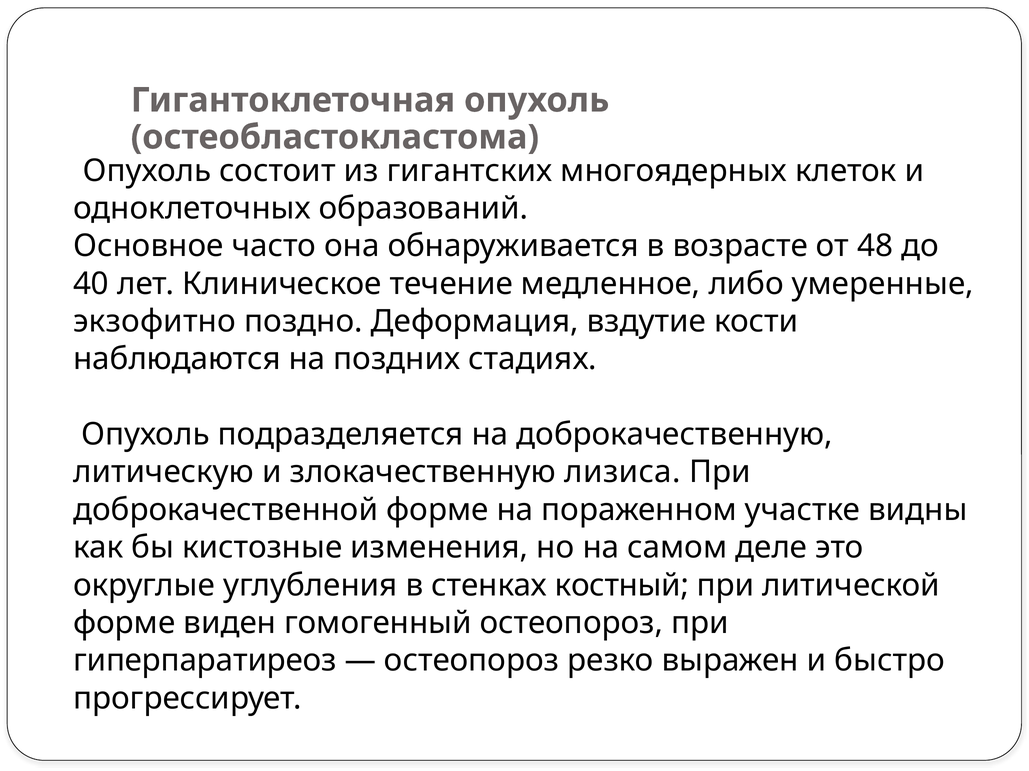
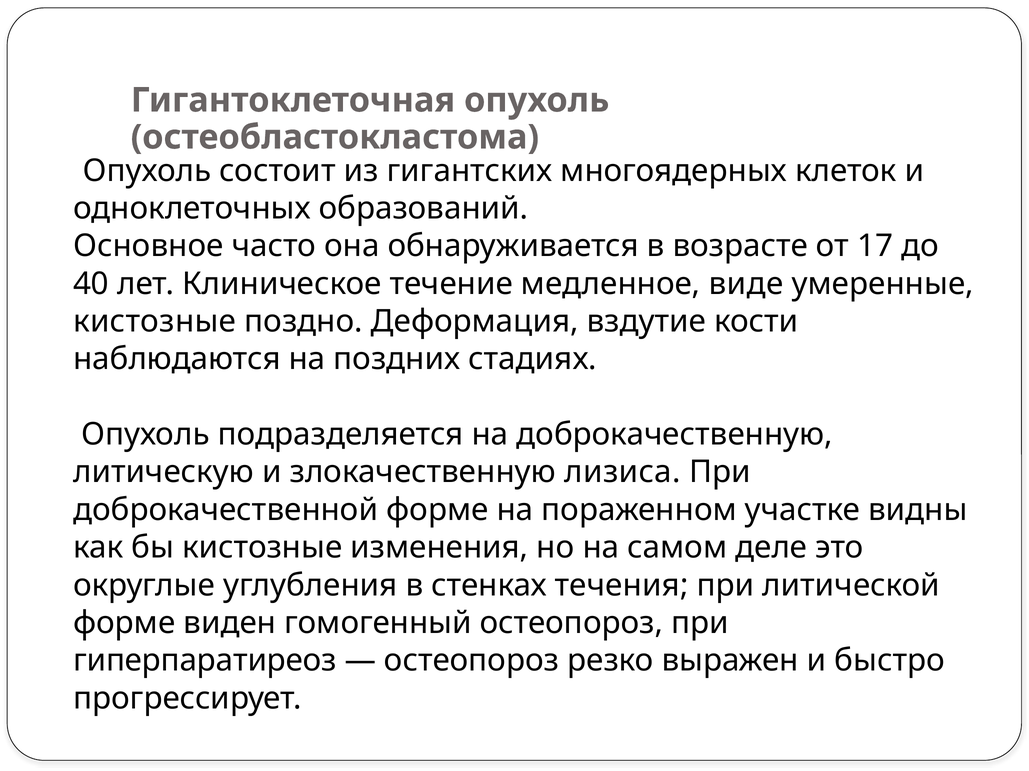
48: 48 -> 17 (875, 246)
либо: либо -> виде (746, 284)
экзофитно: экзофитно -> кистозные (155, 322)
костный: костный -> течения (622, 586)
